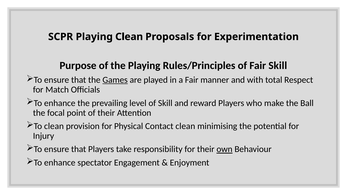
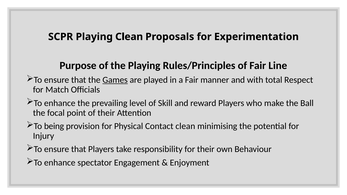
Fair Skill: Skill -> Line (278, 66)
To clean: clean -> being (54, 126)
own underline: present -> none (225, 149)
